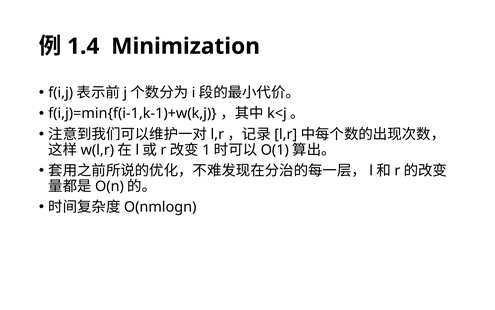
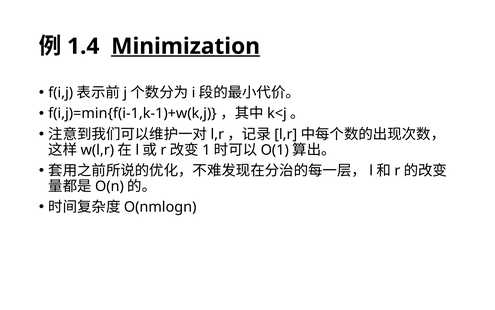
Minimization underline: none -> present (186, 46)
